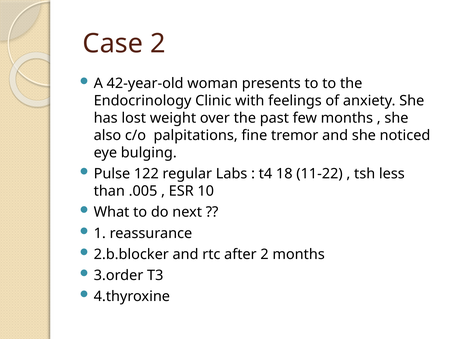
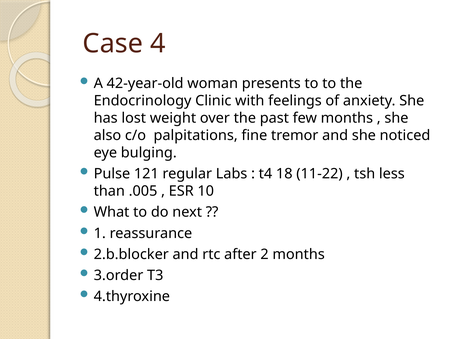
Case 2: 2 -> 4 (158, 44)
122: 122 -> 121 (146, 174)
